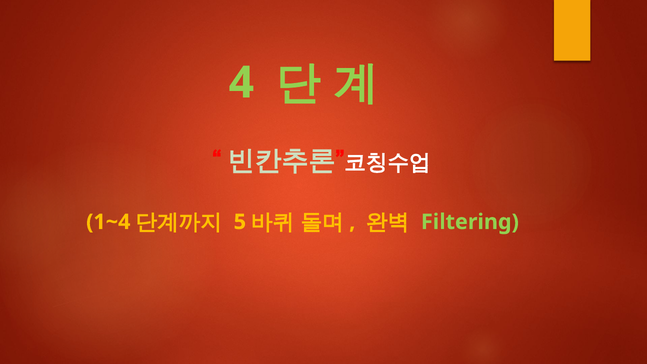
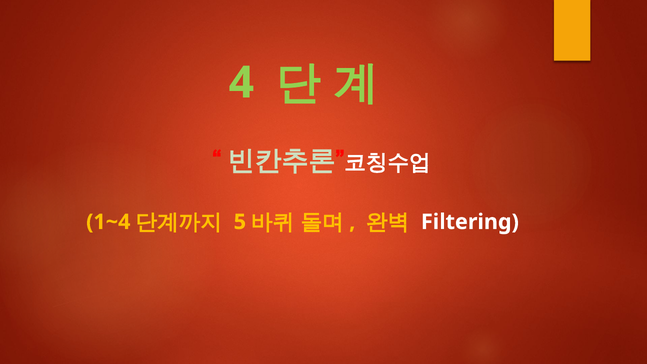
Filtering colour: light green -> white (470, 222)
